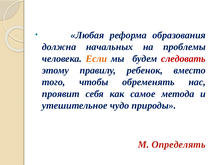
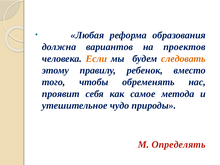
начальных: начальных -> вариантов (110, 47)
проблемы: проблемы -> проектов (184, 47)
следовать colour: red -> orange (183, 59)
